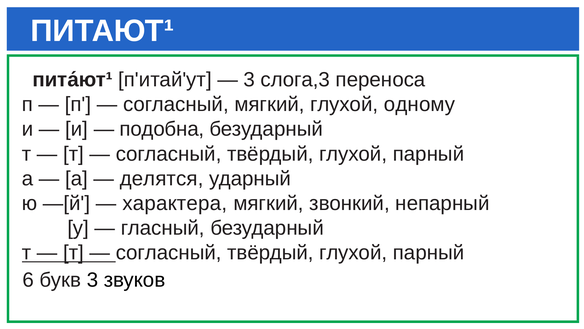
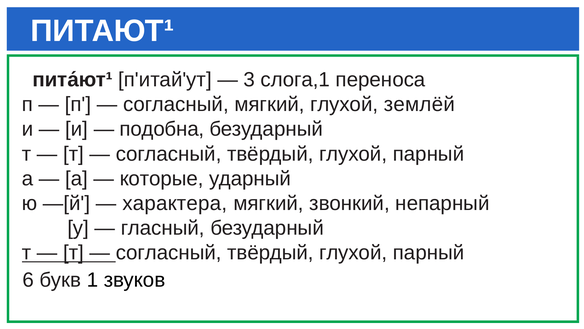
слога,3: слога,3 -> слога,1 (295, 80)
одному: одному -> землёй (419, 104)
делятся: делятся -> которые (162, 178)
букв 3: 3 -> 1 (93, 280)
